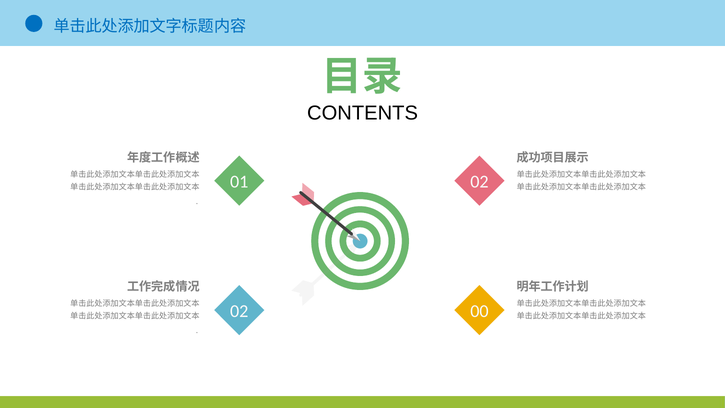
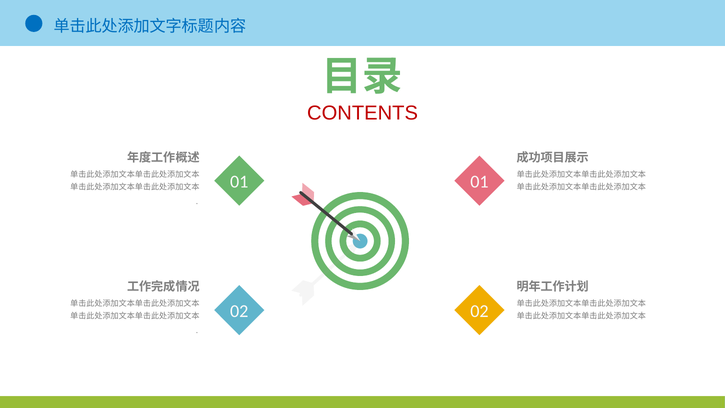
CONTENTS colour: black -> red (363, 113)
01 02: 02 -> 01 (479, 182)
02 00: 00 -> 02 (479, 311)
